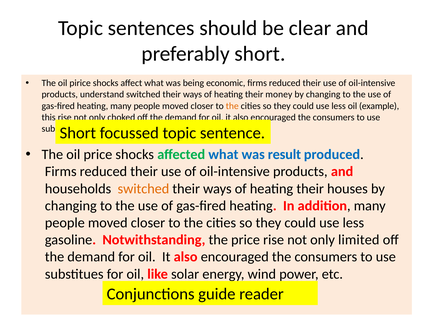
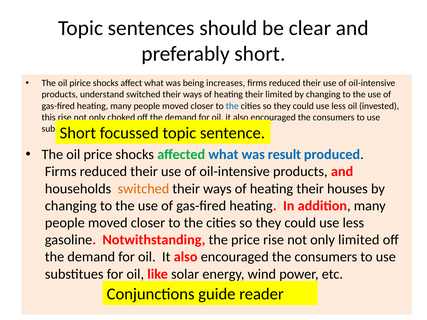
economic: economic -> increases (226, 83)
their money: money -> limited (279, 95)
the colour: orange -> blue (232, 106)
example: example -> invested (379, 106)
